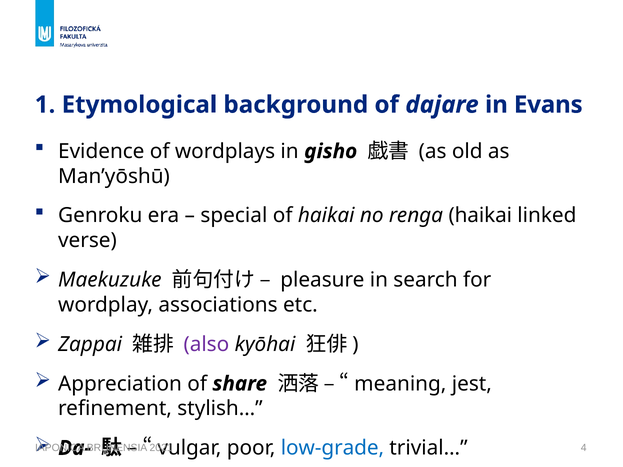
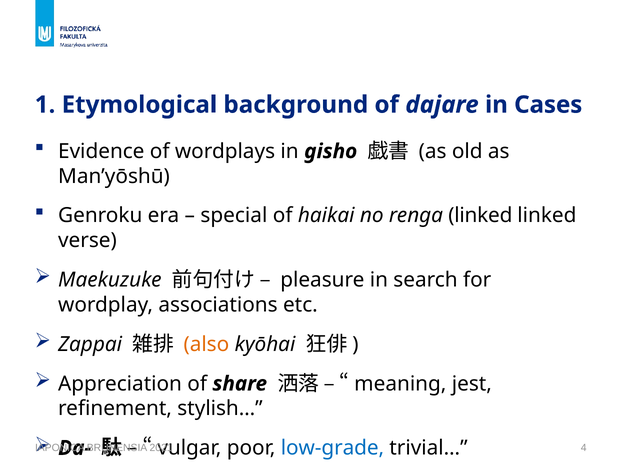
Evans: Evans -> Cases (548, 105)
renga haikai: haikai -> linked (480, 216)
also colour: purple -> orange (206, 344)
